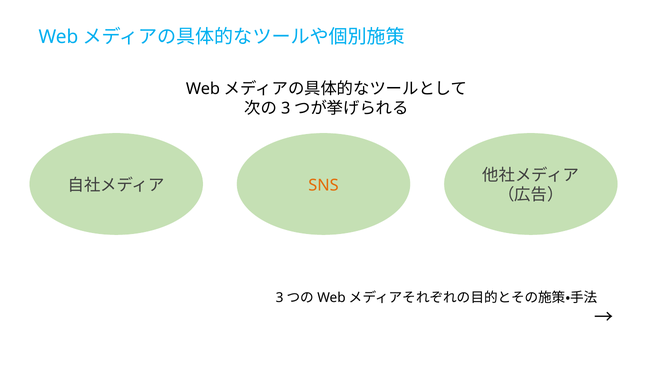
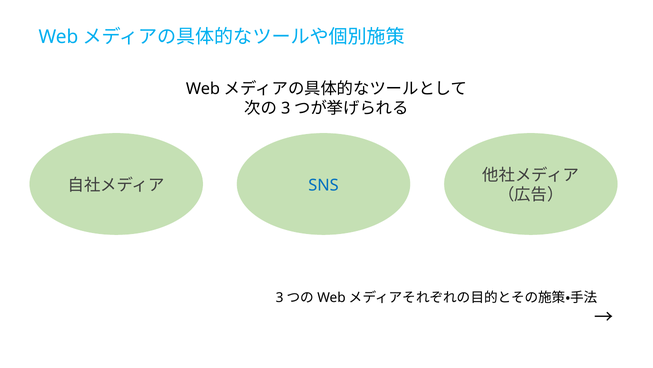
SNS colour: orange -> blue (323, 185)
